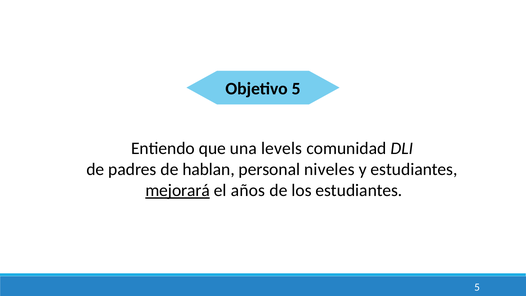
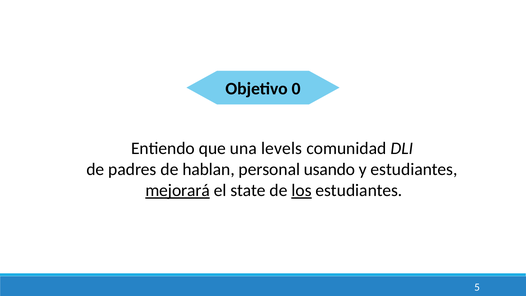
Objetivo 5: 5 -> 0 (296, 89)
niveles: niveles -> usando (330, 169)
años: años -> state (248, 190)
los underline: none -> present (301, 190)
